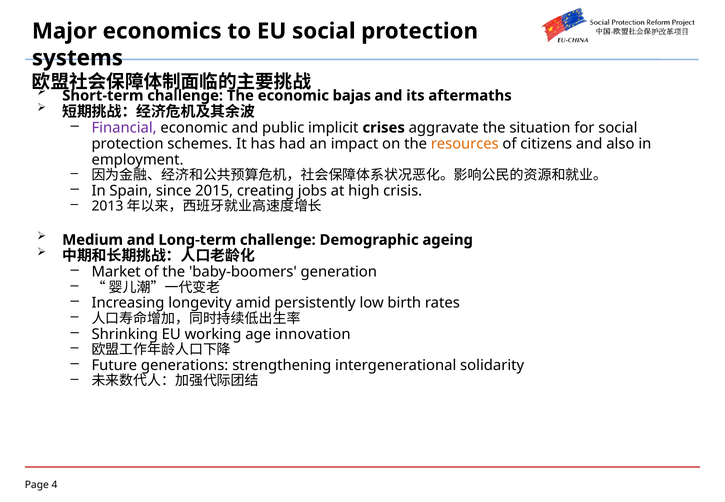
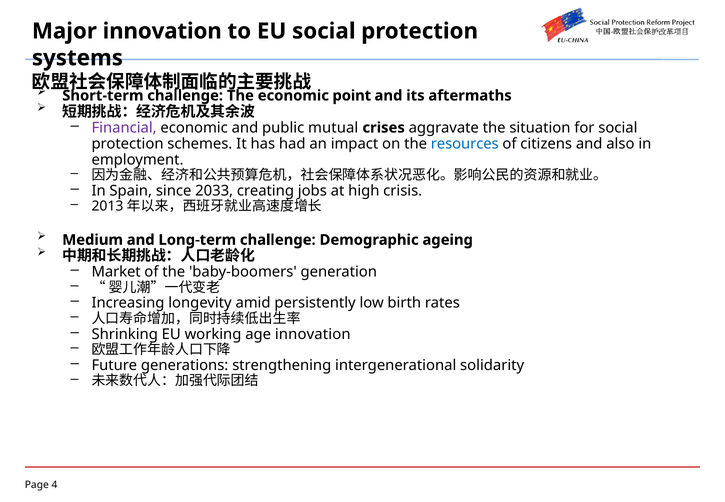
Major economics: economics -> innovation (162, 31)
bajas: bajas -> point (352, 96)
implicit: implicit -> mutual (333, 128)
resources colour: orange -> blue (465, 144)
2015: 2015 -> 2033 (214, 191)
